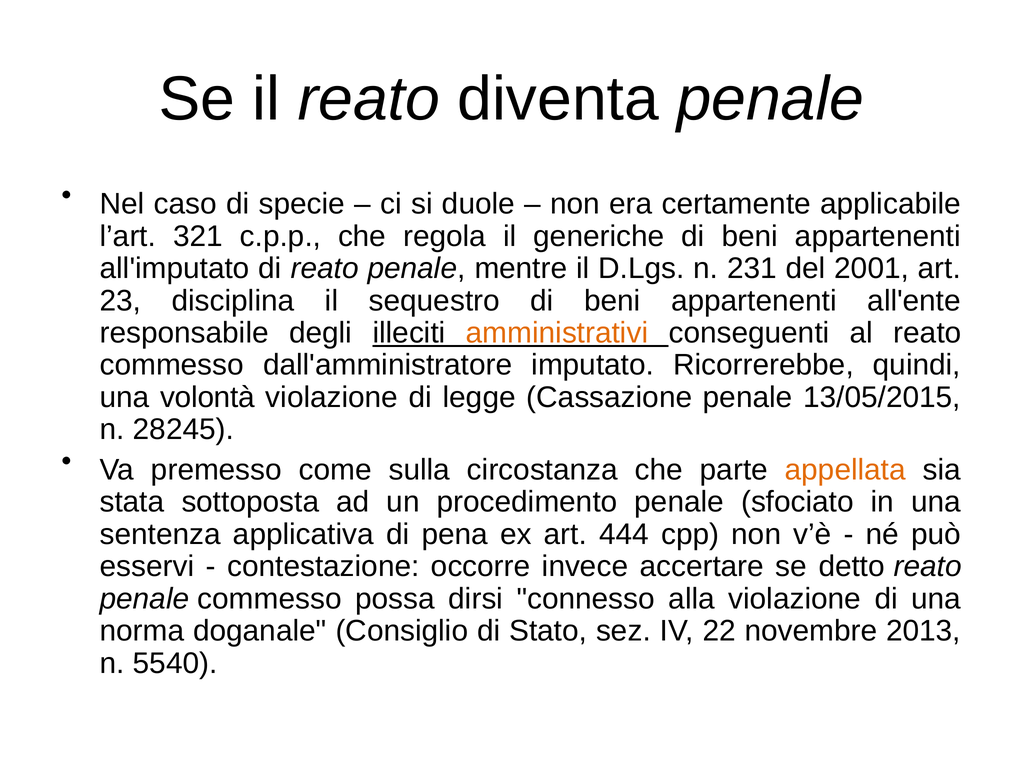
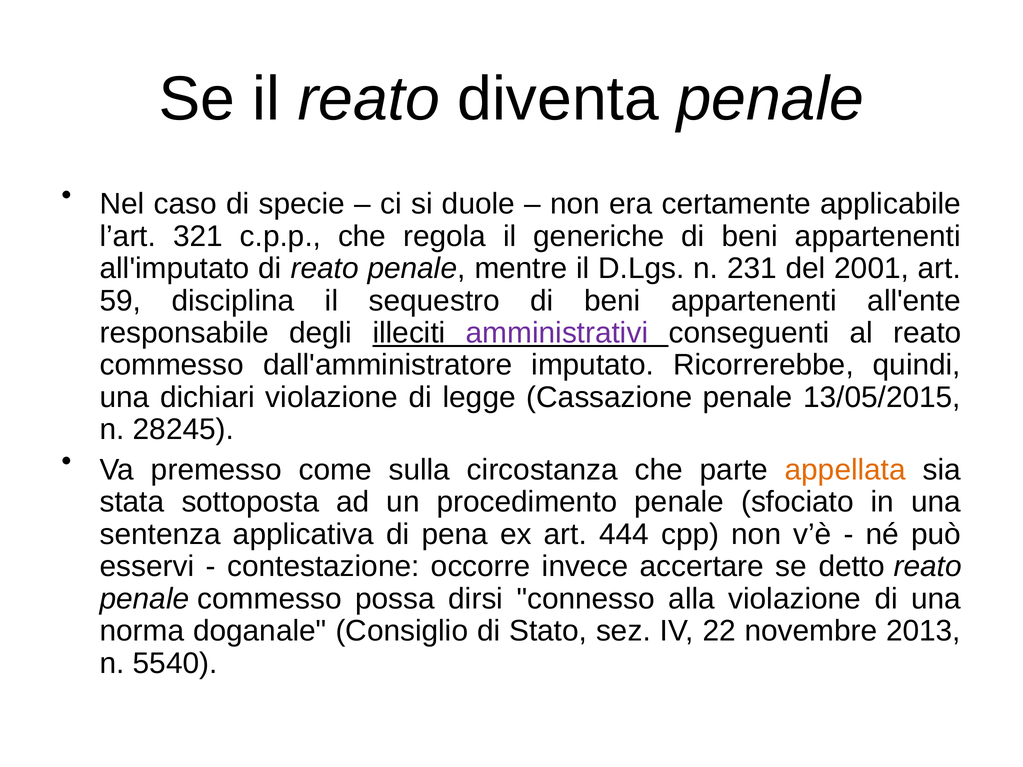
23: 23 -> 59 (120, 301)
amministrativi colour: orange -> purple (557, 333)
volontà: volontà -> dichiari (207, 397)
